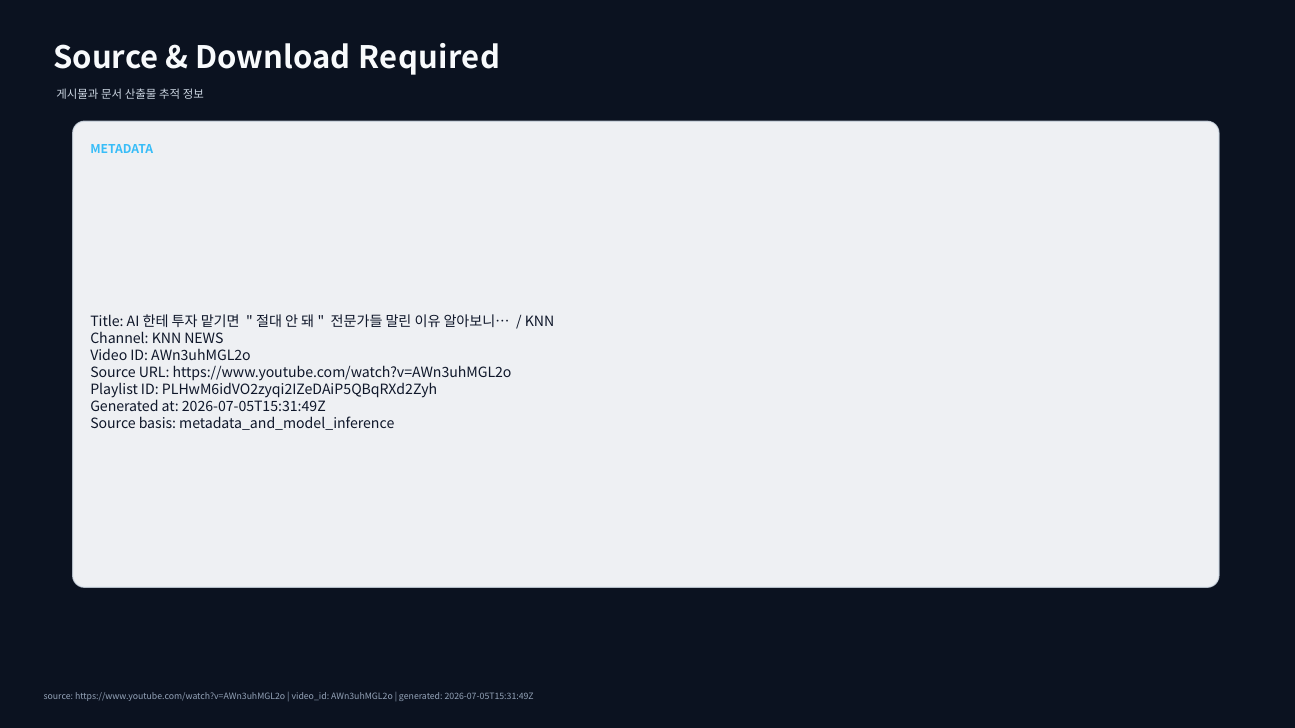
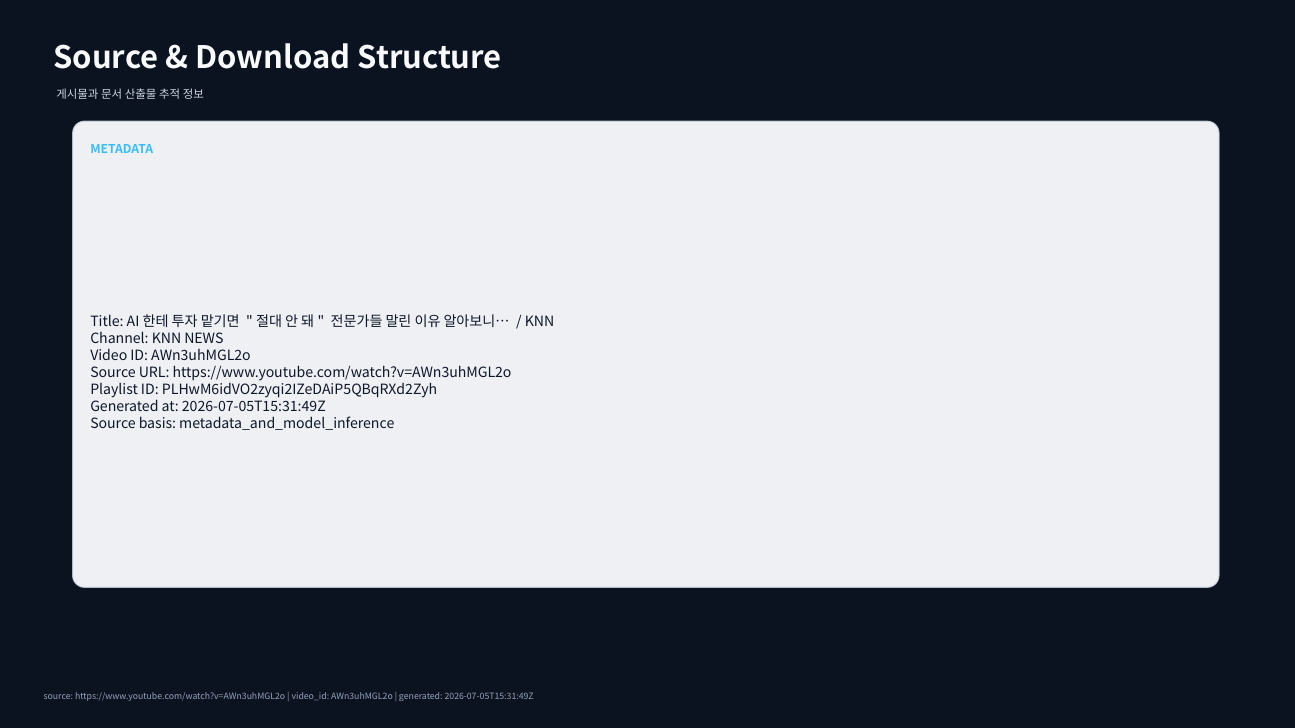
Required: Required -> Structure (430, 58)
